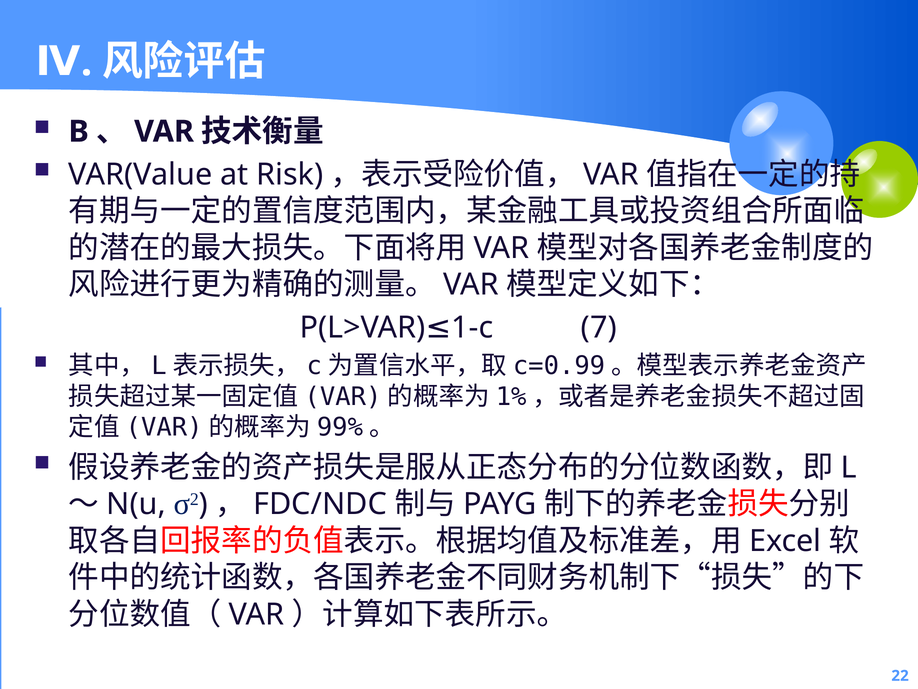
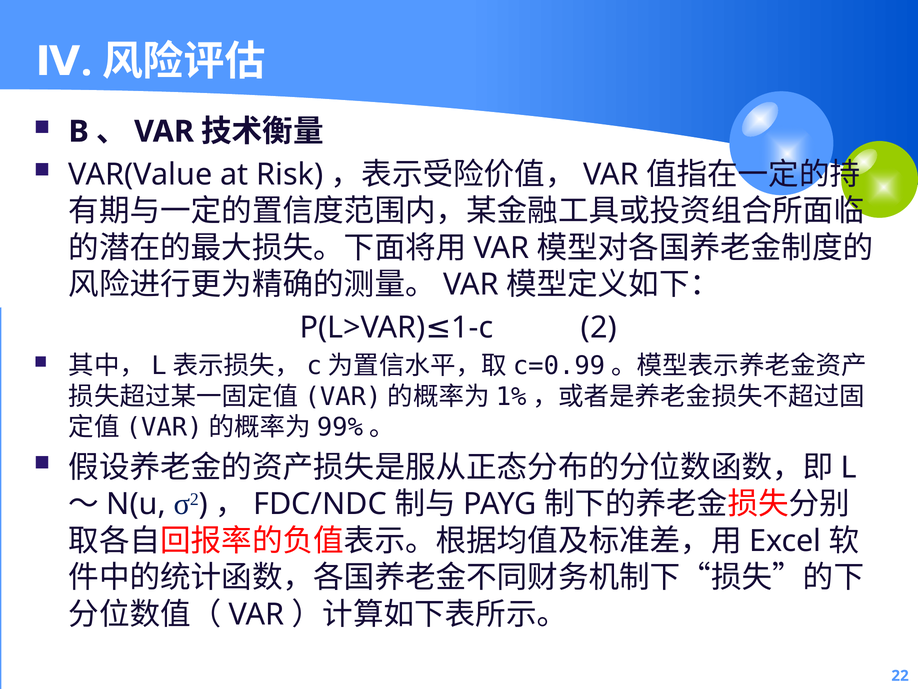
7: 7 -> 2 (599, 327)
